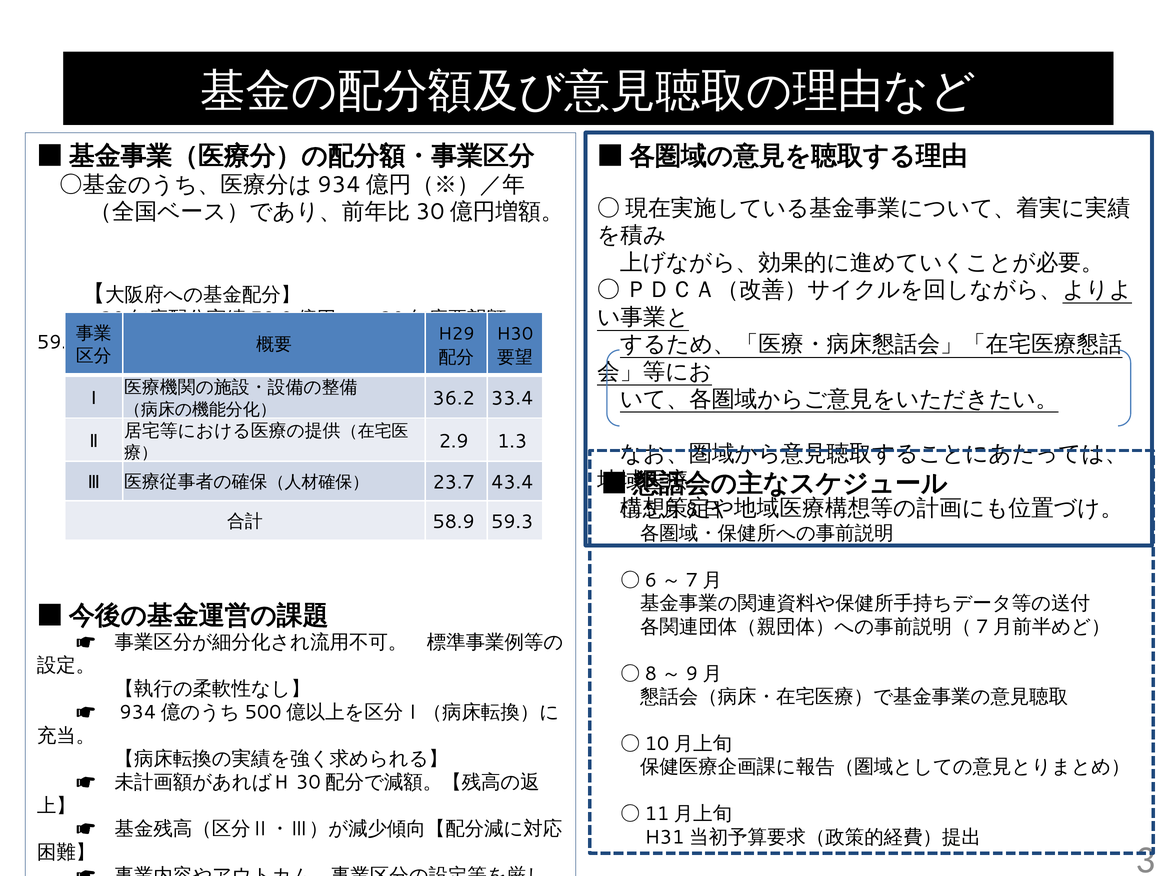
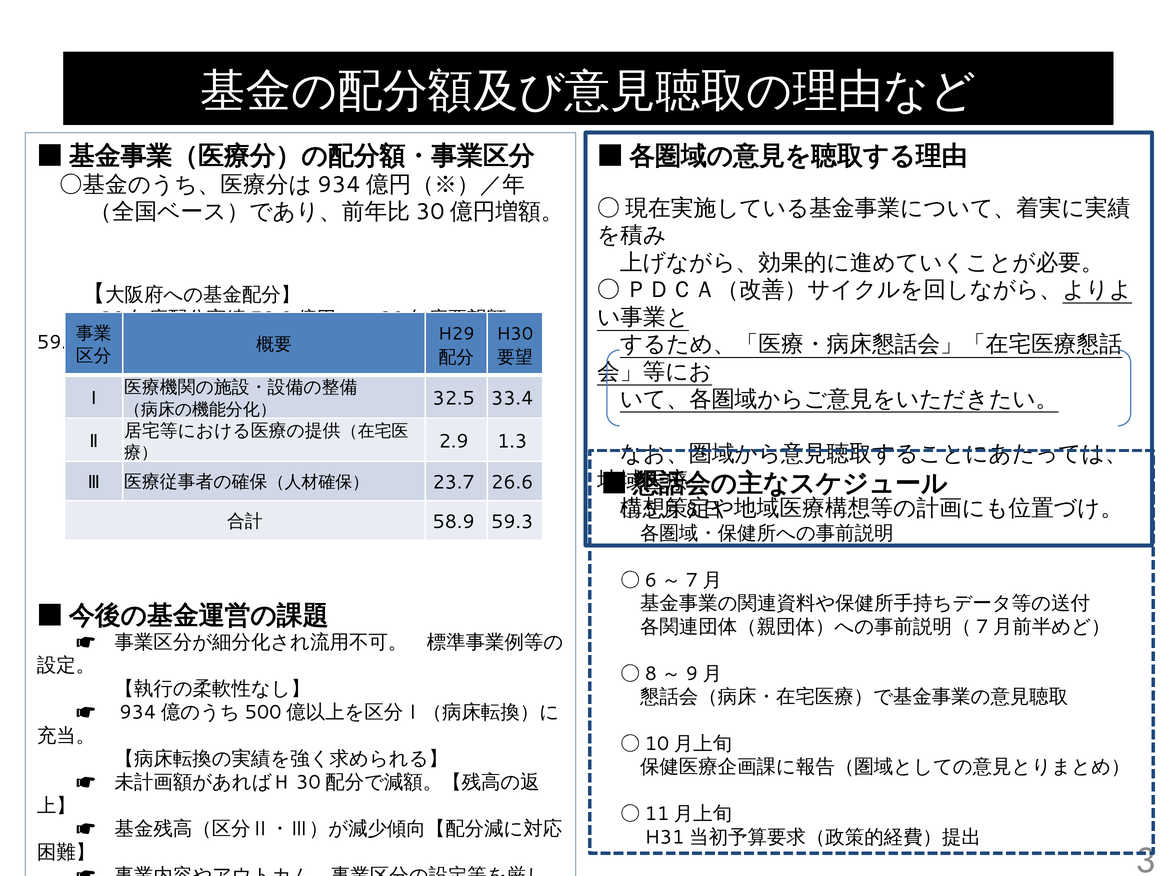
36.2: 36.2 -> 32.5 (454, 398)
43.4: 43.4 -> 26.6 (512, 482)
